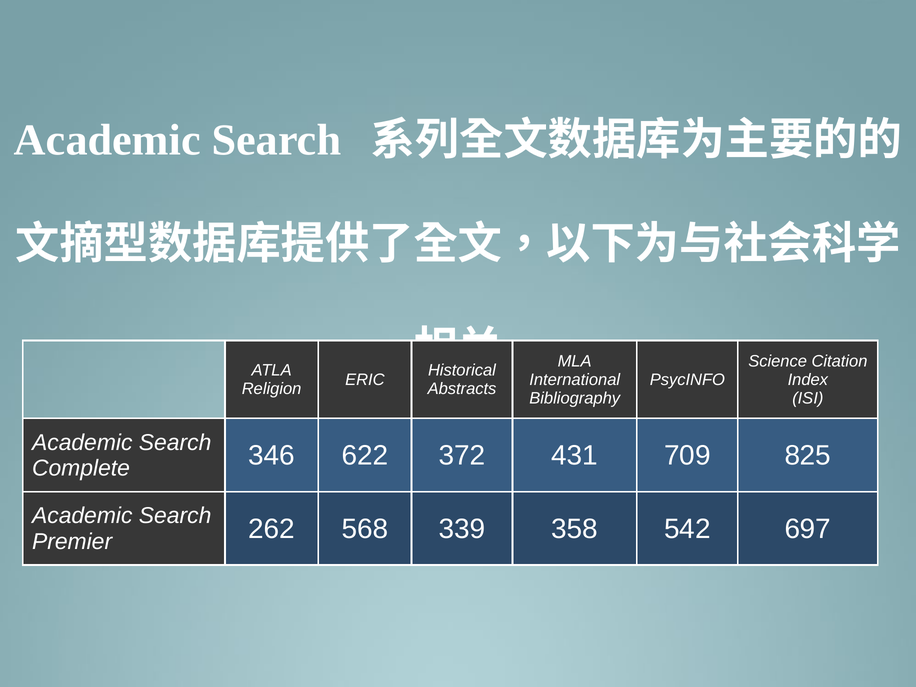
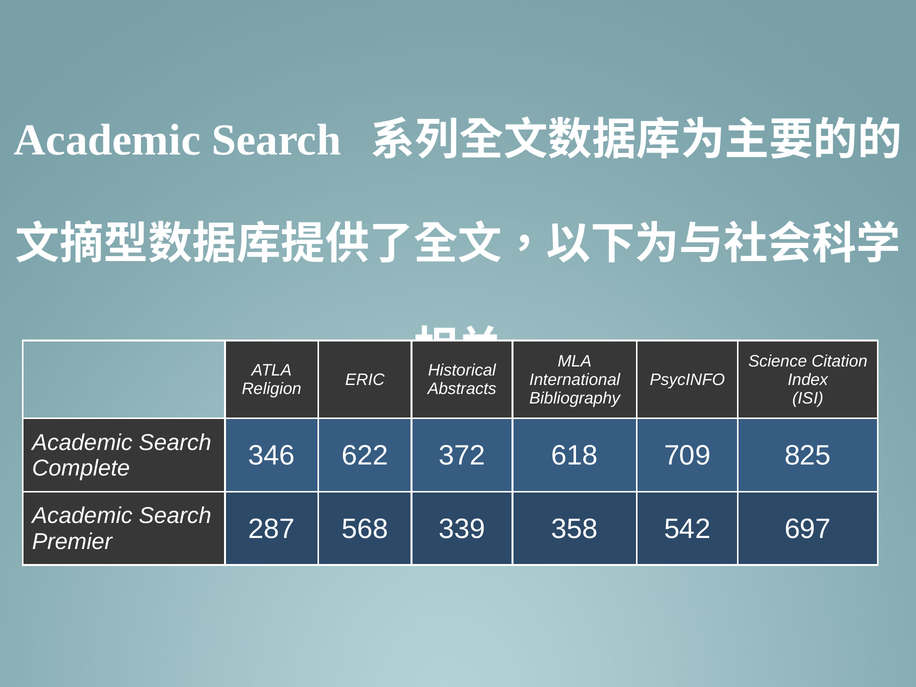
431: 431 -> 618 (575, 456)
262: 262 -> 287 (272, 529)
